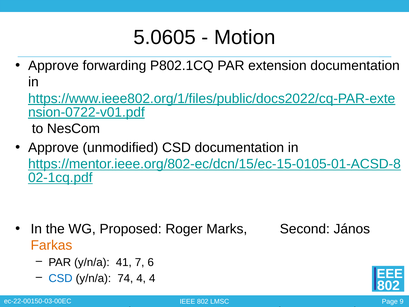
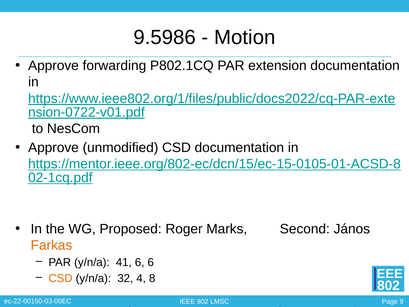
5.0605: 5.0605 -> 9.5986 (165, 37)
41 7: 7 -> 6 (140, 262)
CSD colour: blue -> orange (61, 278)
74: 74 -> 32 (125, 278)
4 4: 4 -> 8 (152, 278)
